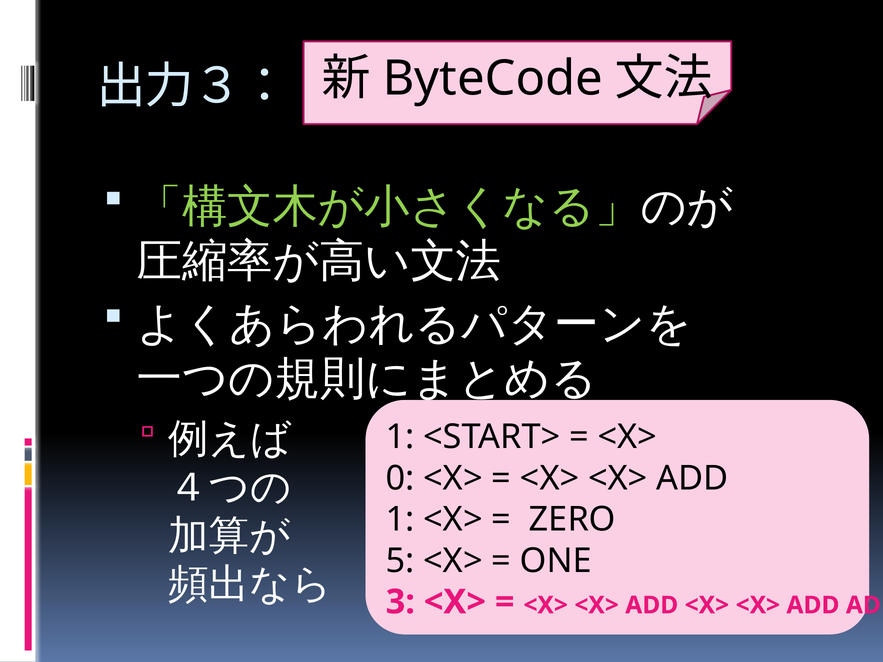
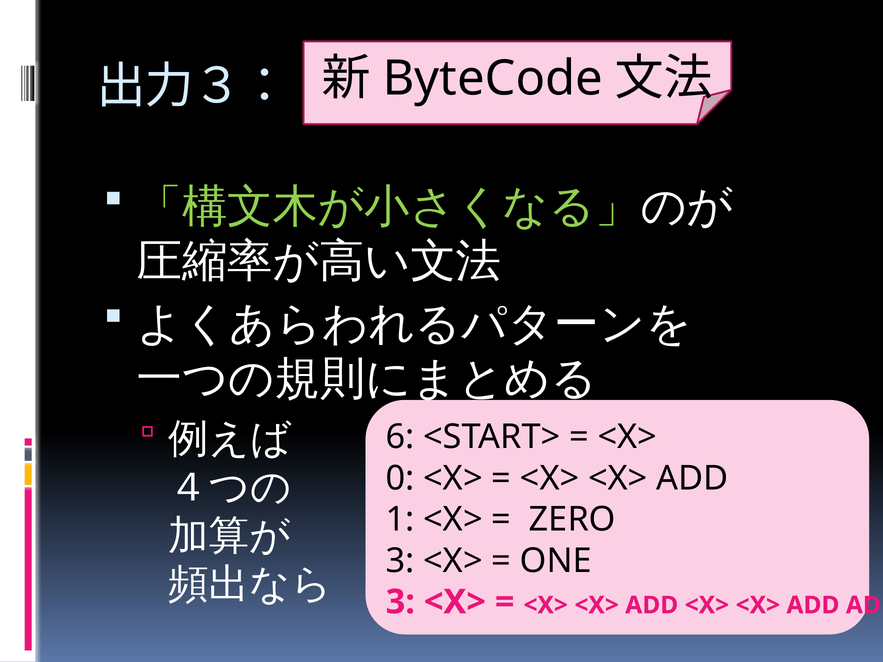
1: 1 -> 6 (400, 437)
5: 5 -> 3 (400, 561)
